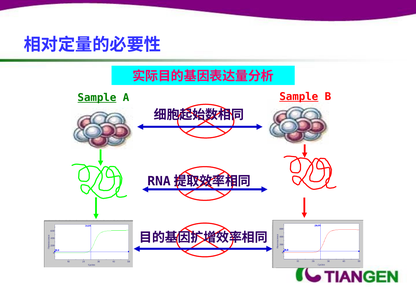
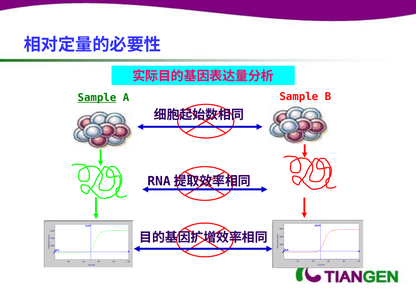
Sample underline: present -> none (299, 97)
